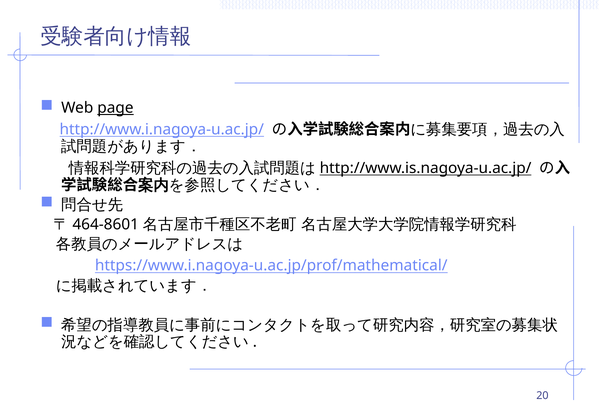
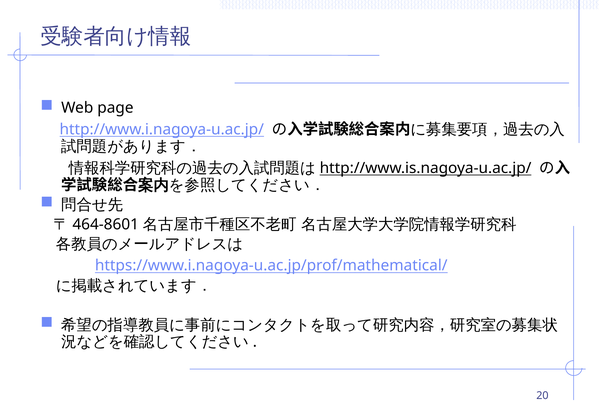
page underline: present -> none (115, 108)
